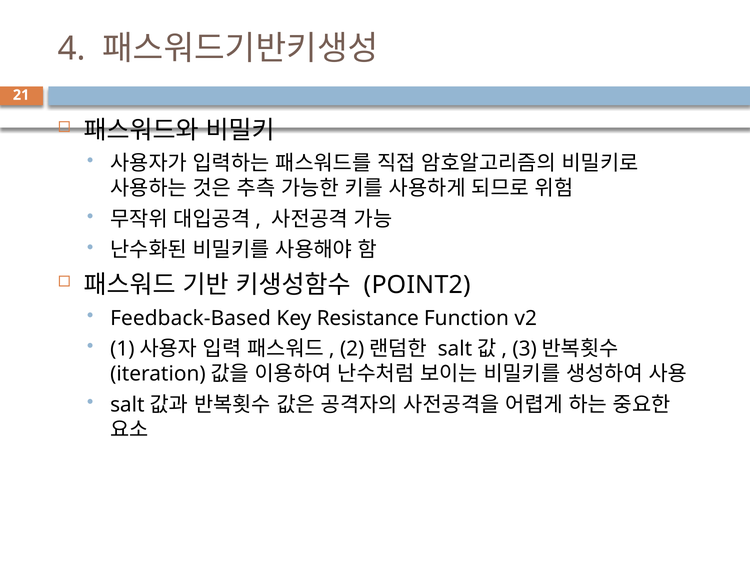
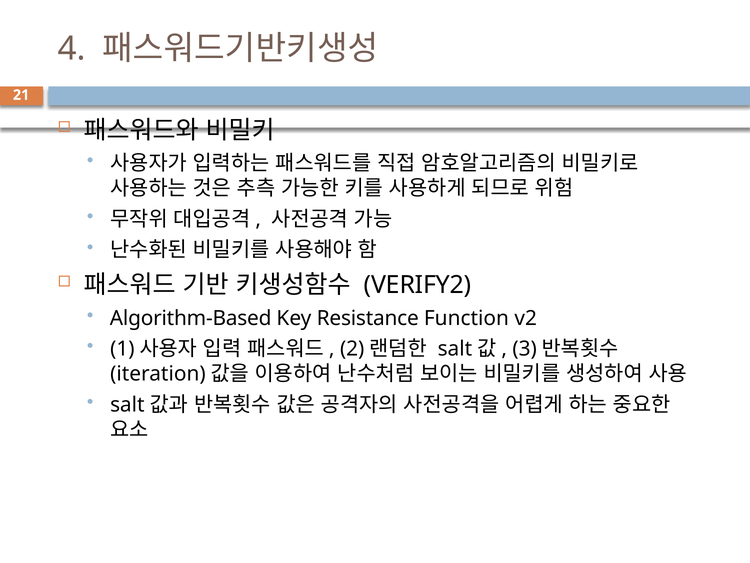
POINT2: POINT2 -> VERIFY2 (418, 285)
Feedback-Based: Feedback-Based -> Algorithm-Based (191, 318)
